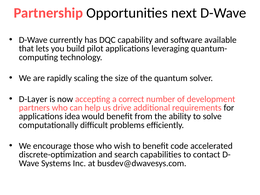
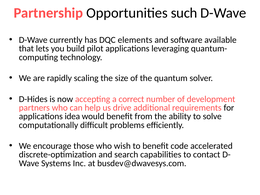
next: next -> such (184, 13)
capability: capability -> elements (135, 40)
D-Layer: D-Layer -> D-Hides (33, 99)
